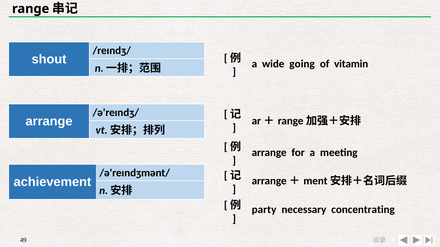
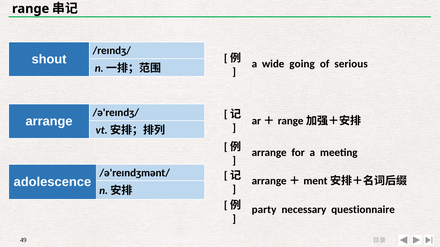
vitamin: vitamin -> serious (351, 64)
achievement: achievement -> adolescence (52, 182)
concentrating: concentrating -> questionnaire (363, 210)
